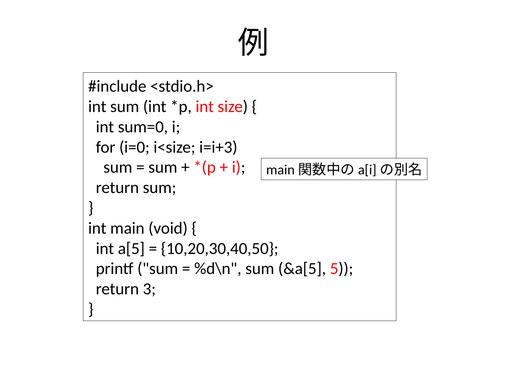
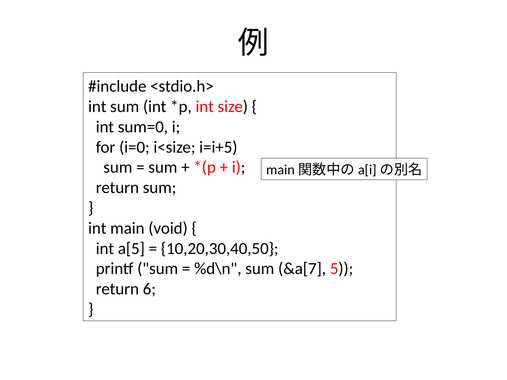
i=i+3: i=i+3 -> i=i+5 (218, 147)
&a[5: &a[5 -> &a[7 (302, 269)
3: 3 -> 6 (149, 289)
